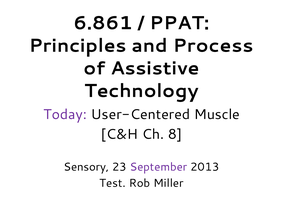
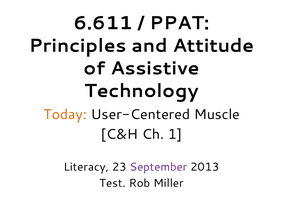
6.861: 6.861 -> 6.611 (103, 23)
Process: Process -> Attitude (213, 46)
Today colour: purple -> orange (65, 115)
8: 8 -> 1 (175, 134)
Sensory: Sensory -> Literacy (86, 167)
